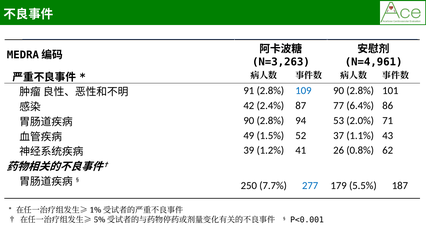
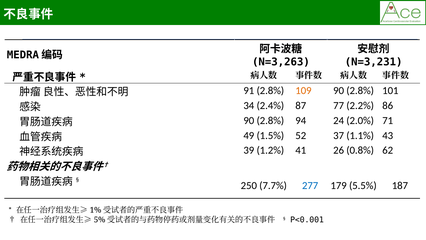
N=4,961: N=4,961 -> N=3,231 (374, 62)
109 colour: blue -> orange (303, 91)
42: 42 -> 34 (249, 106)
6.4%: 6.4% -> 2.2% (360, 106)
53: 53 -> 24 (339, 120)
